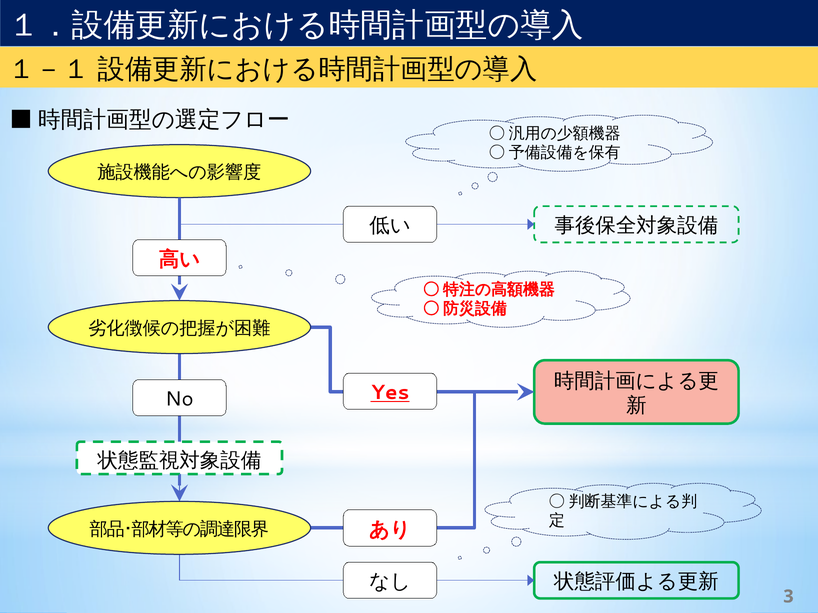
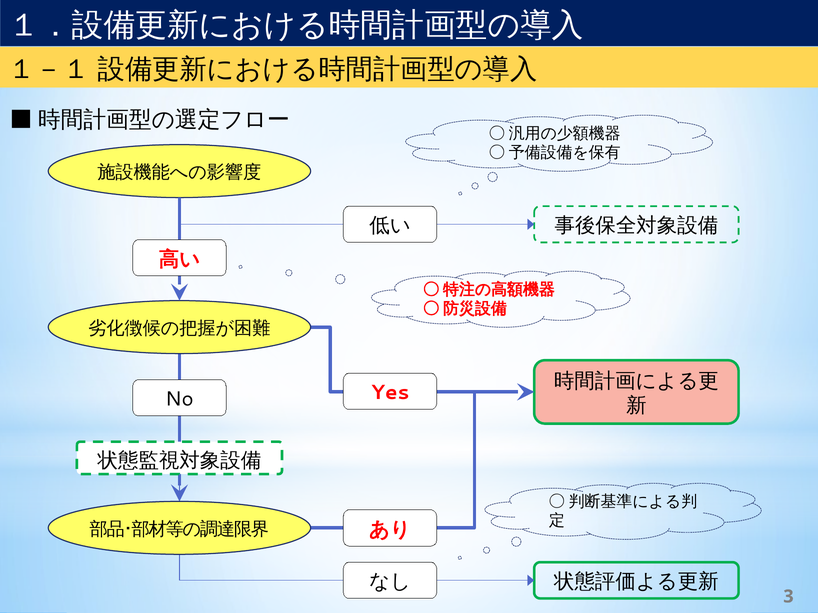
Yes underline: present -> none (390, 393)
